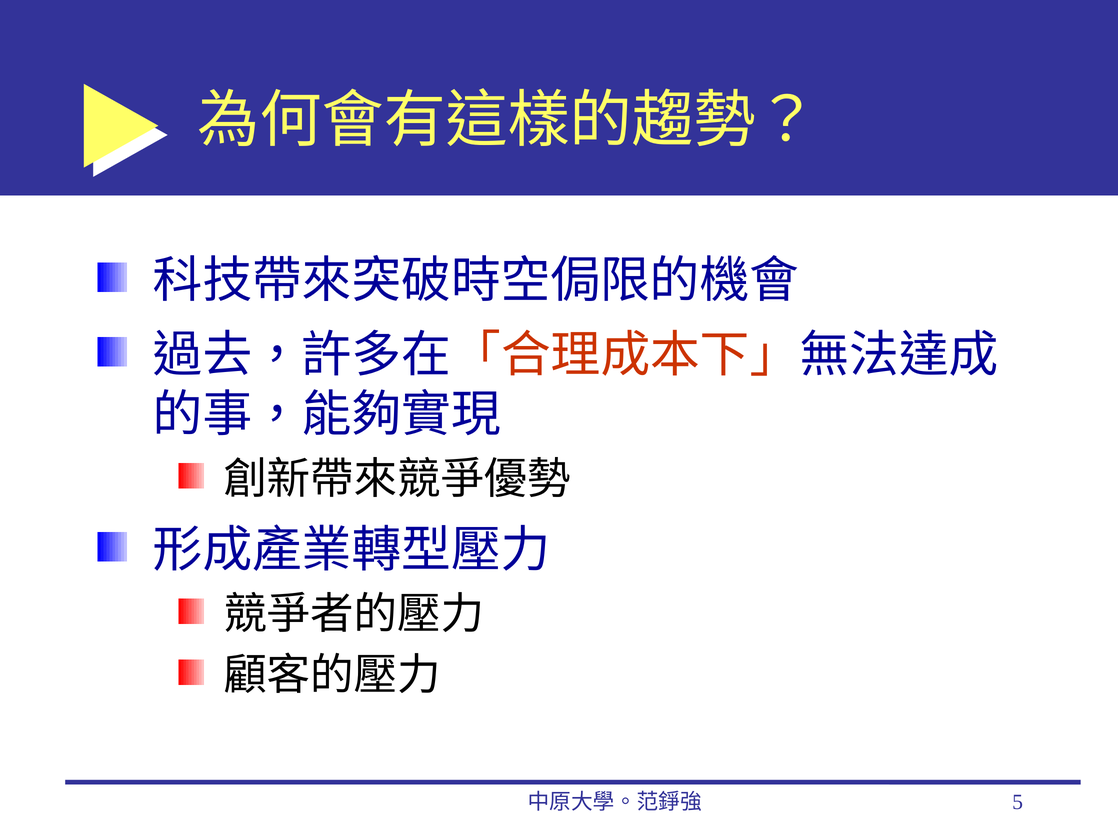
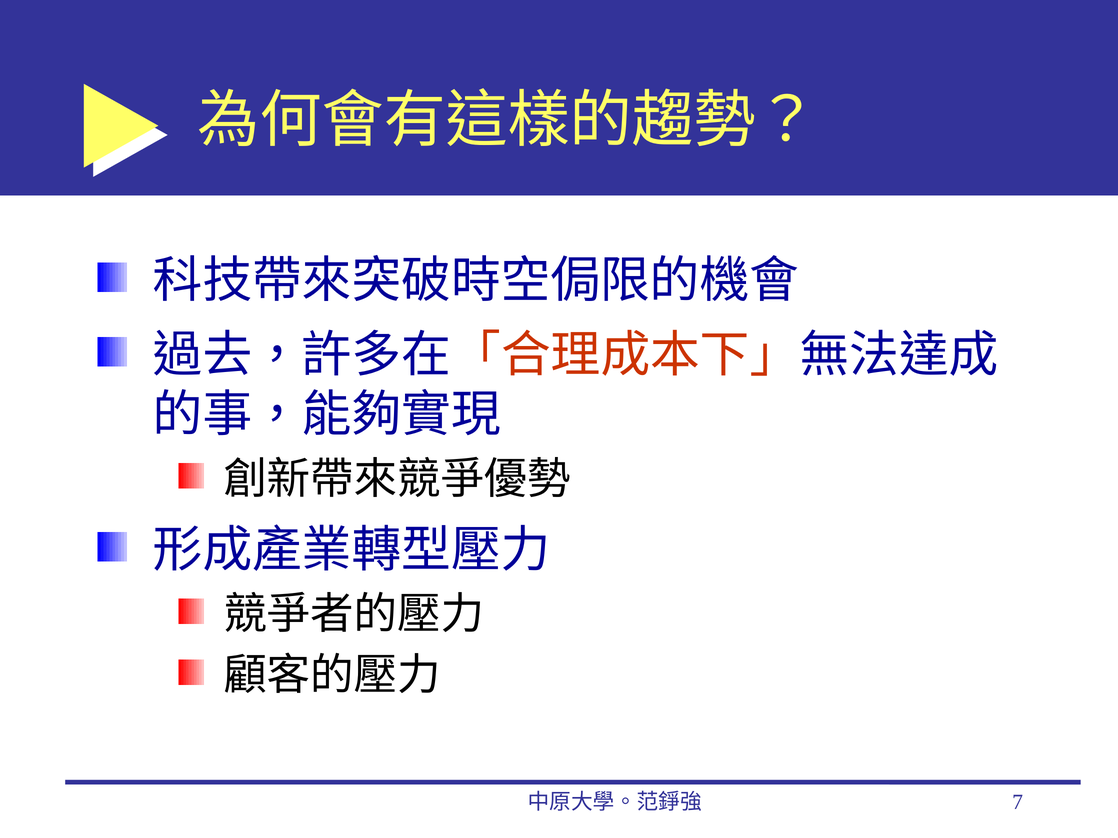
5: 5 -> 7 (1018, 803)
